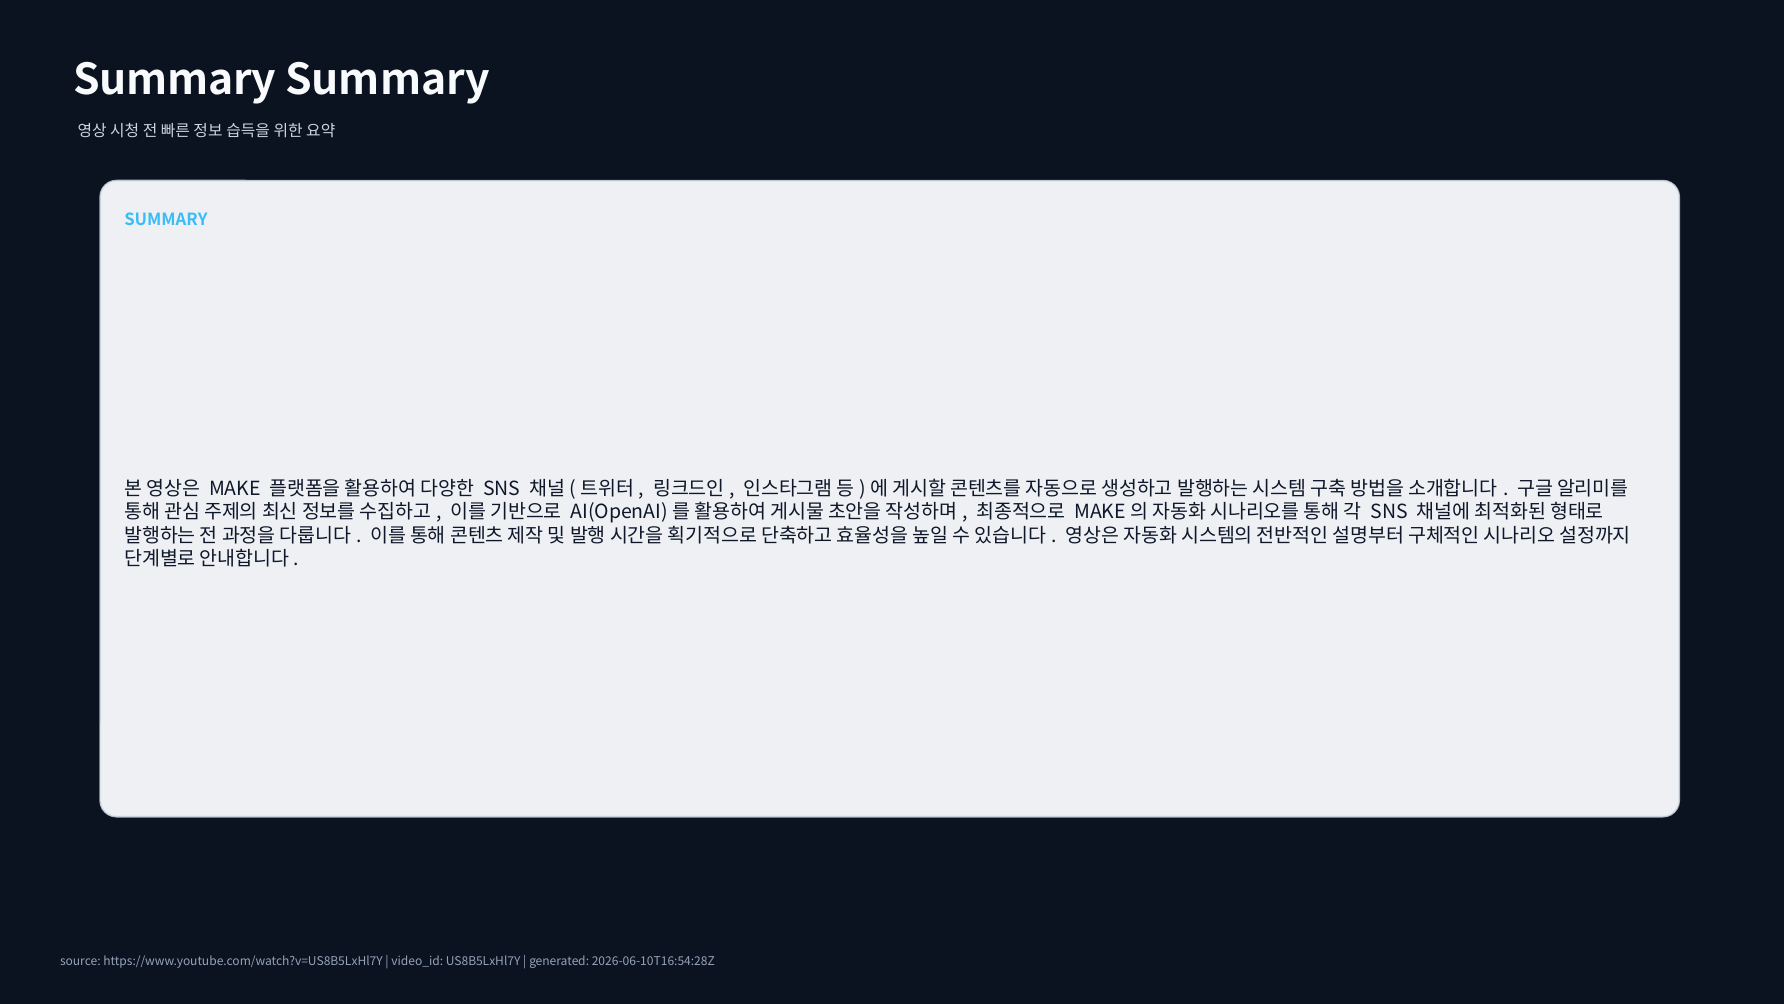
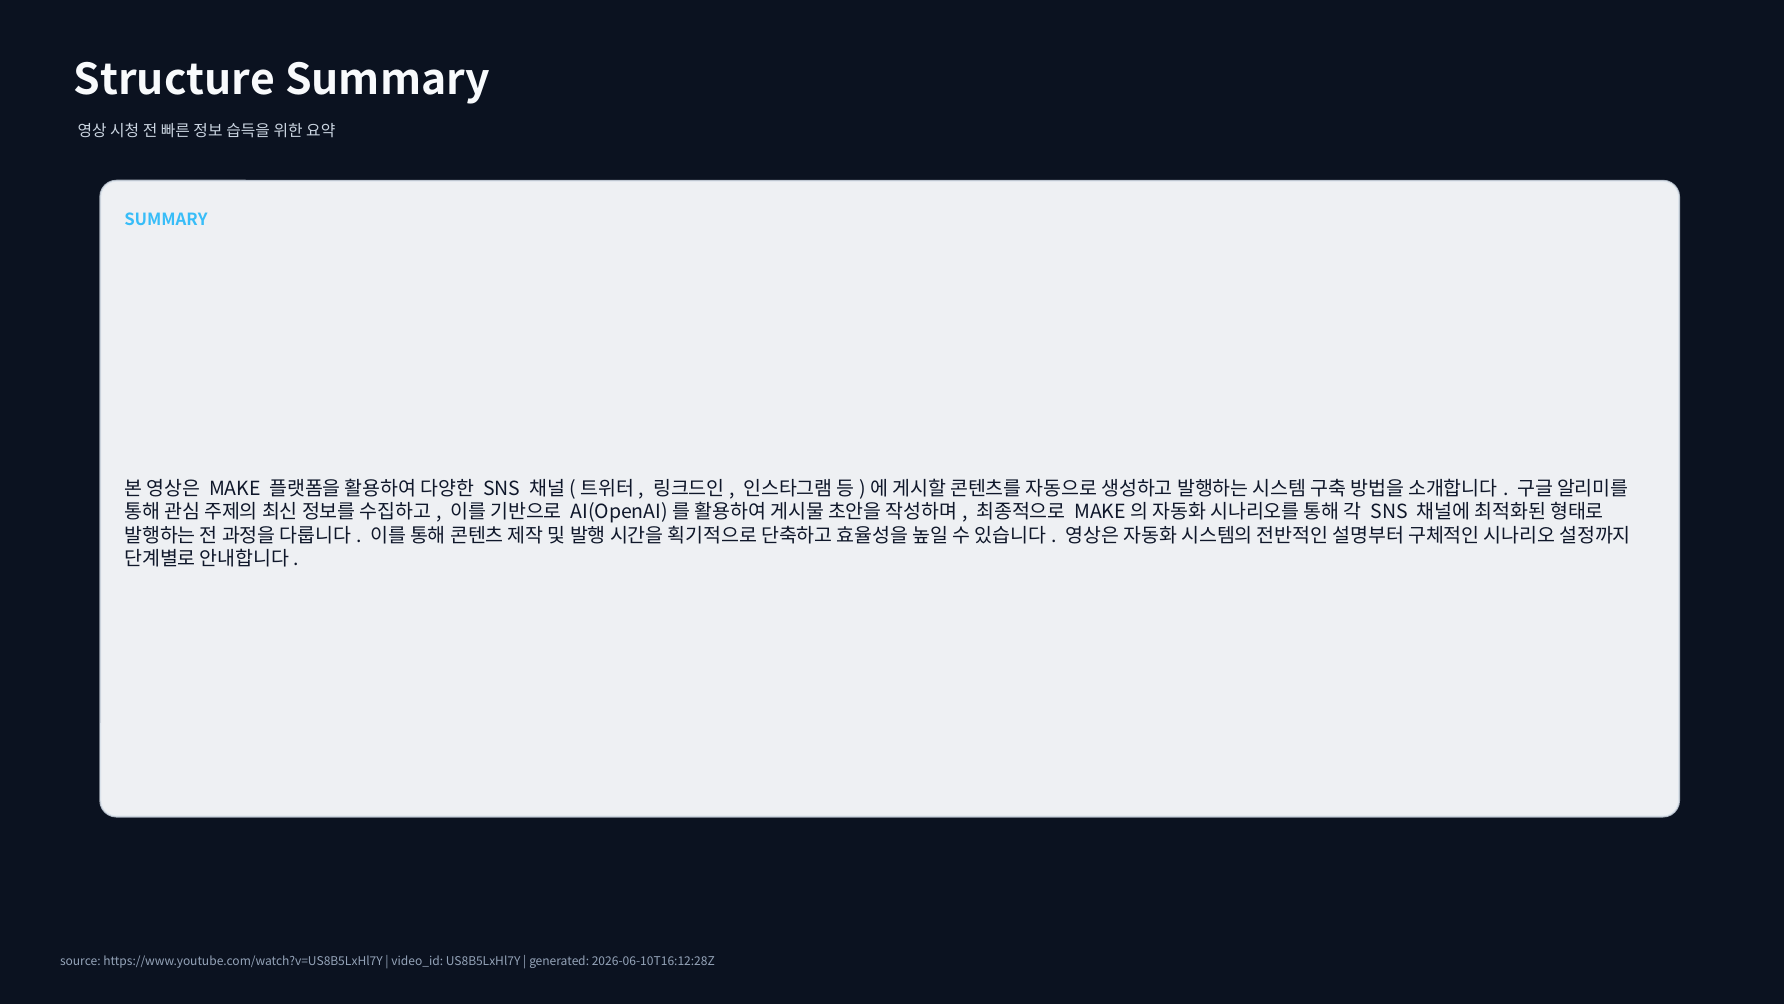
Summary: Summary -> Structure (175, 80)
2026-06-10T16:54:28Z: 2026-06-10T16:54:28Z -> 2026-06-10T16:12:28Z (653, 961)
